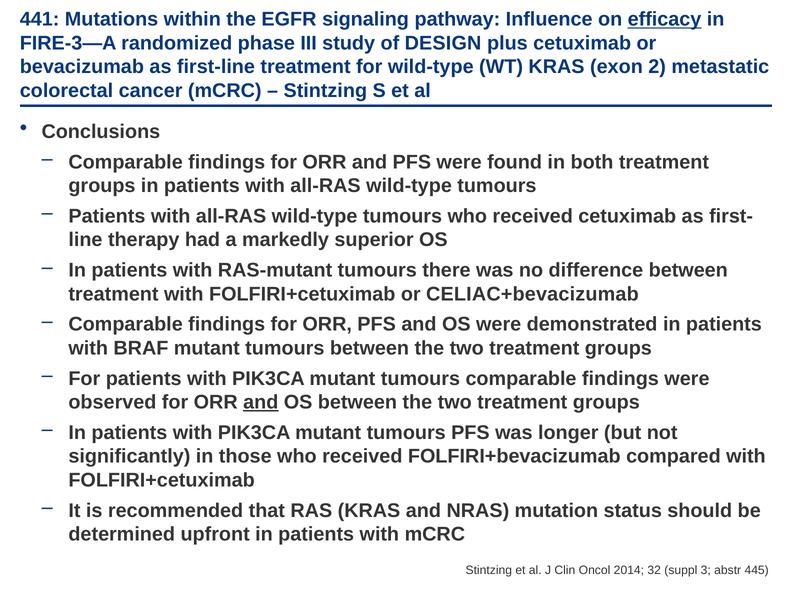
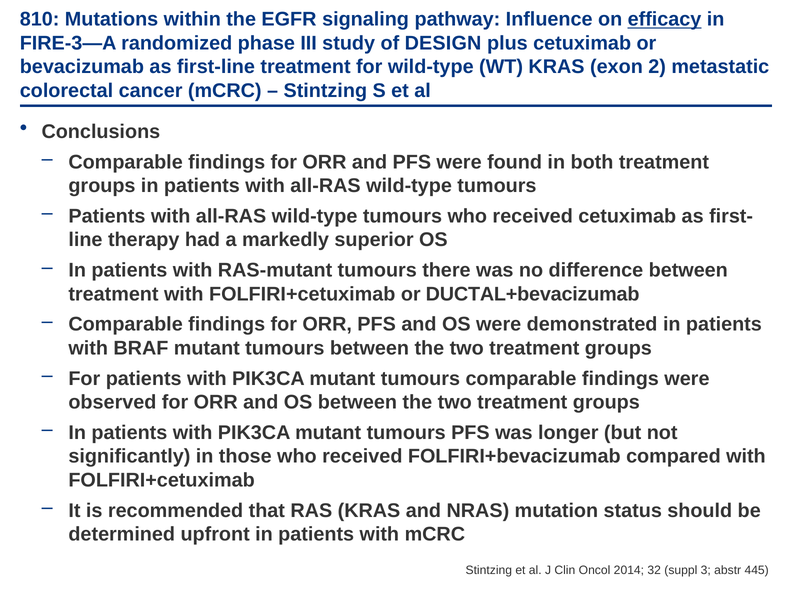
441: 441 -> 810 (40, 19)
CELIAC+bevacizumab: CELIAC+bevacizumab -> DUCTAL+bevacizumab (533, 294)
and underline: present -> none (261, 402)
